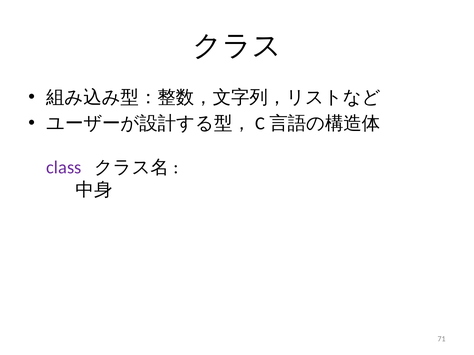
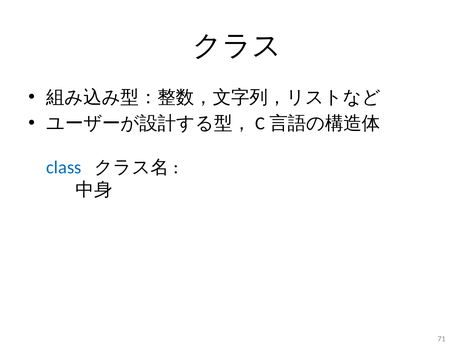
class colour: purple -> blue (64, 168)
